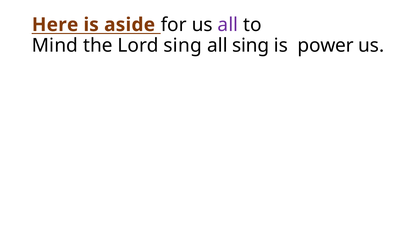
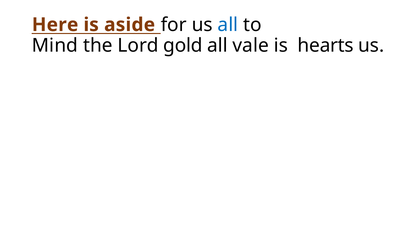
all colour: purple -> blue (228, 25)
Lord sing: sing -> gold (183, 45)
all sing: sing -> vale (251, 45)
power: power -> hearts (326, 45)
